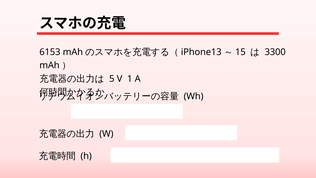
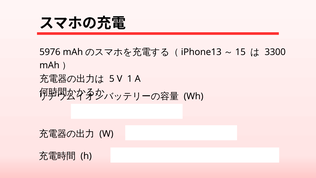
6153: 6153 -> 5976 (50, 52)
